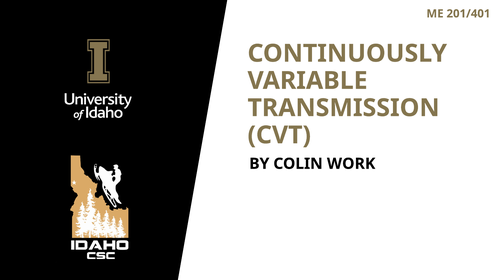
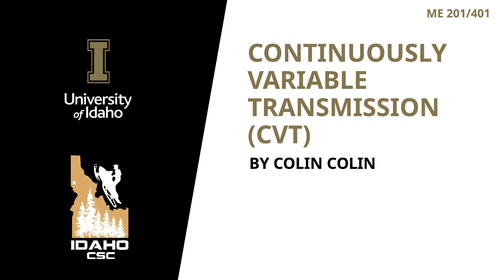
COLIN WORK: WORK -> COLIN (351, 164)
